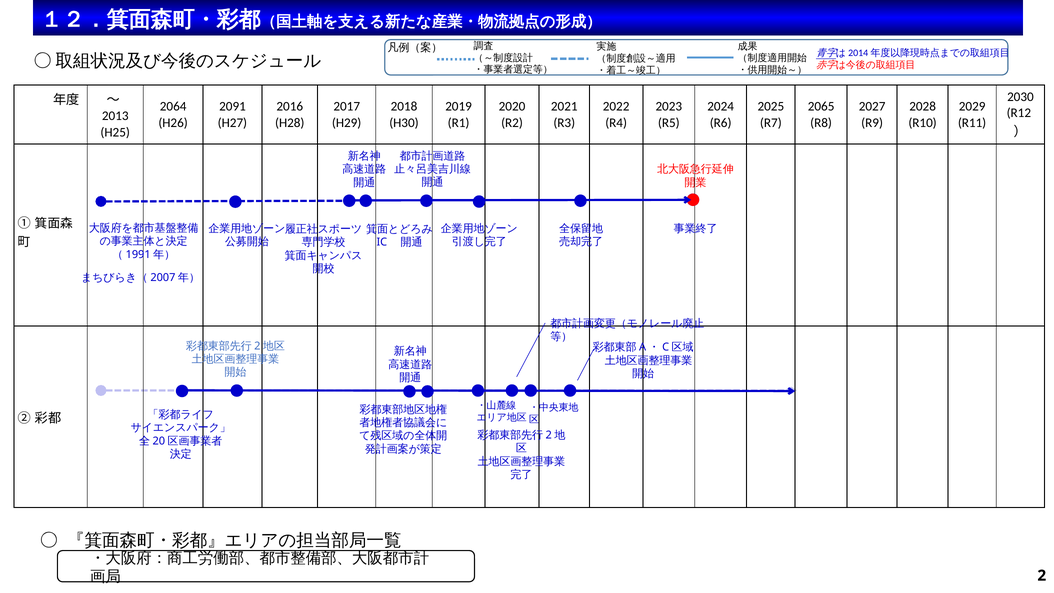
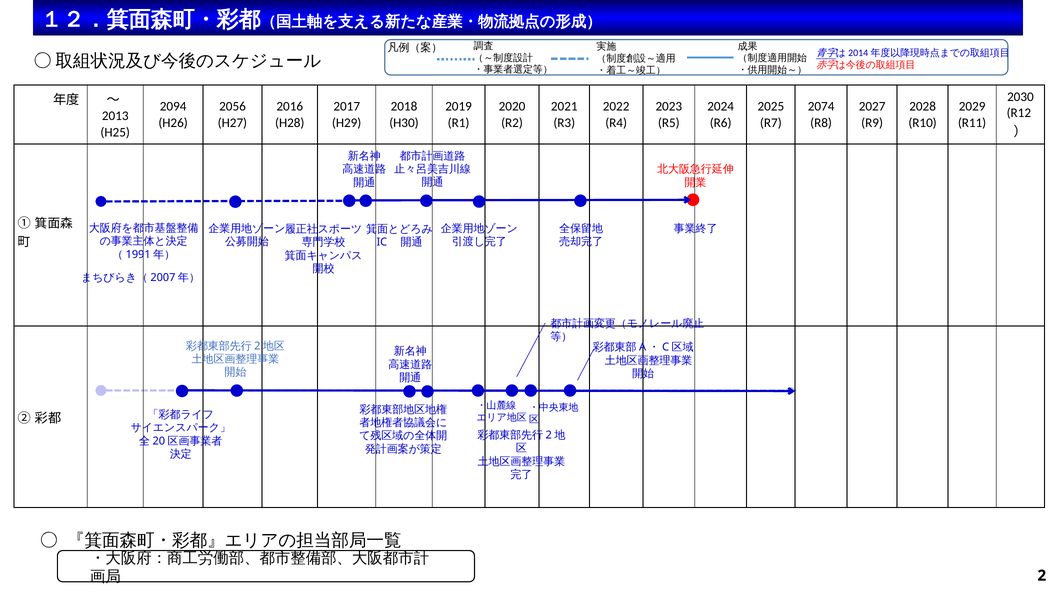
2064: 2064 -> 2094 (173, 107)
2091: 2091 -> 2056 (233, 107)
2065: 2065 -> 2074 (821, 107)
